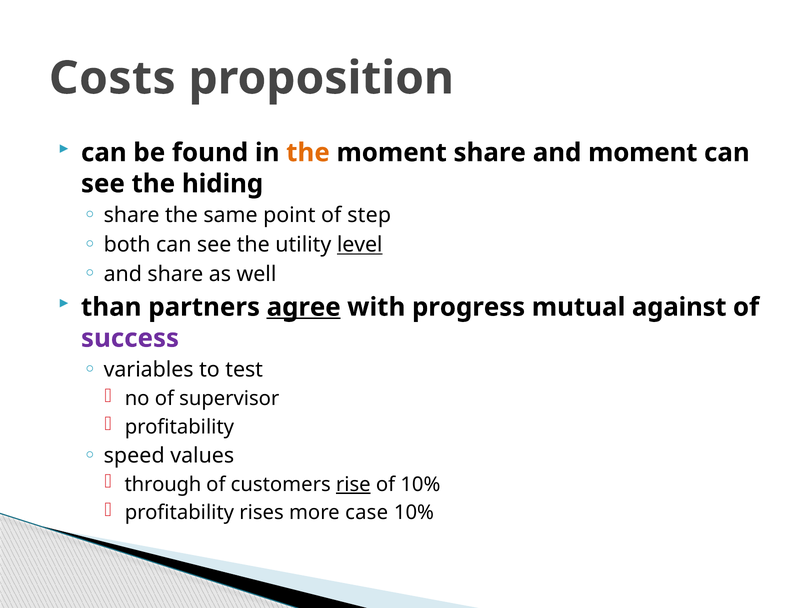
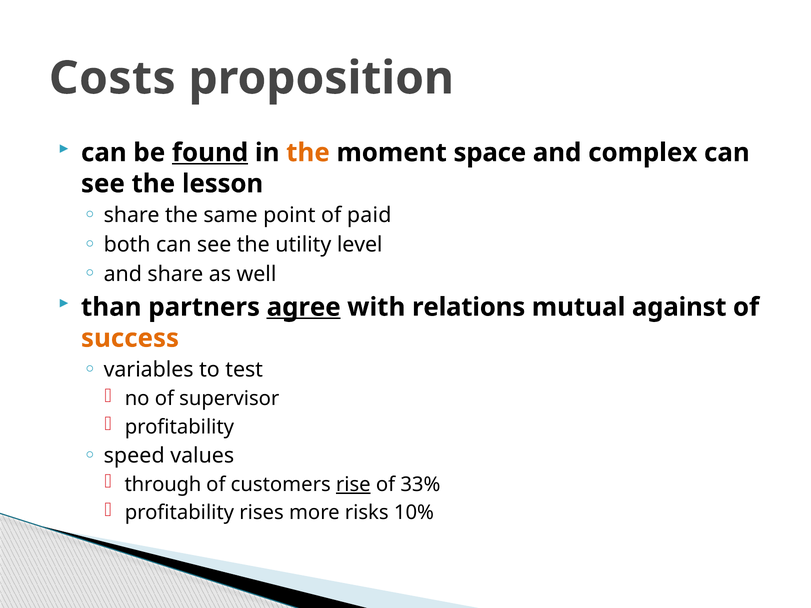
found underline: none -> present (210, 153)
moment share: share -> space (490, 153)
and moment: moment -> complex (643, 153)
hiding: hiding -> lesson (223, 184)
step: step -> paid (369, 215)
level underline: present -> none (360, 245)
progress: progress -> relations (469, 307)
success colour: purple -> orange (130, 338)
of 10%: 10% -> 33% (420, 485)
case: case -> risks (367, 513)
